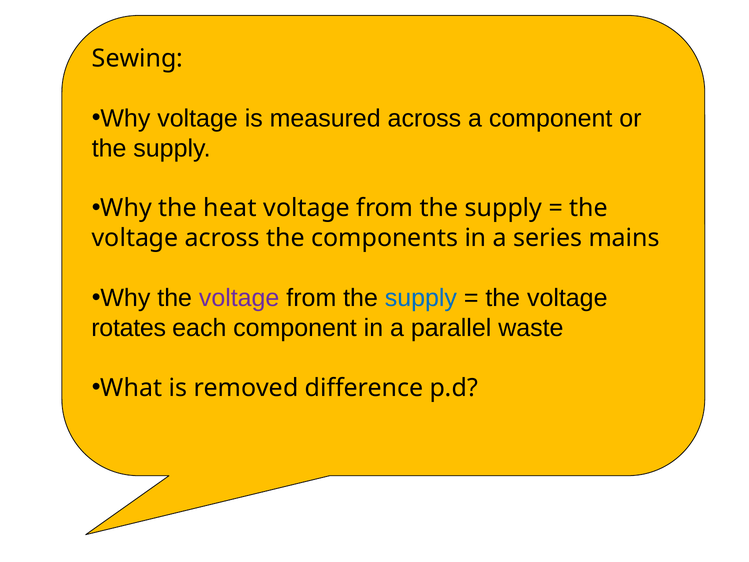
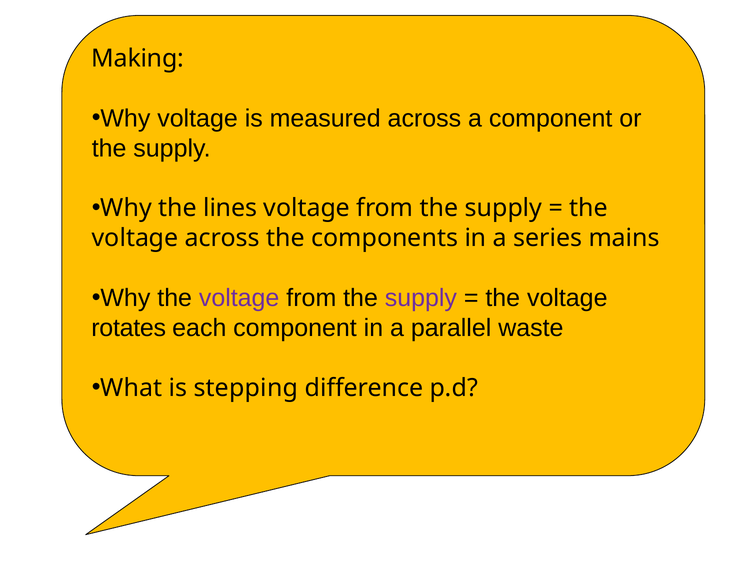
Sewing: Sewing -> Making (138, 58)
heat: heat -> lines (230, 208)
supply colour: blue -> purple (421, 298)
removed: removed -> stepping (246, 388)
